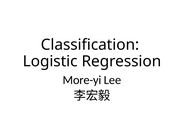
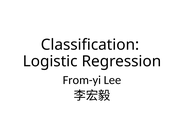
More-yi: More-yi -> From-yi (82, 80)
